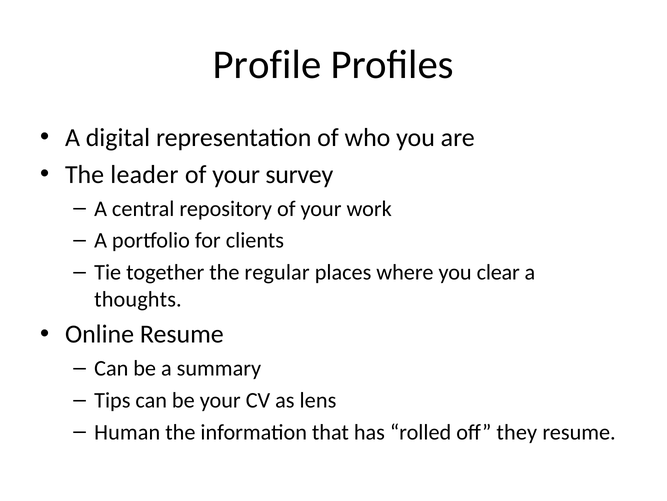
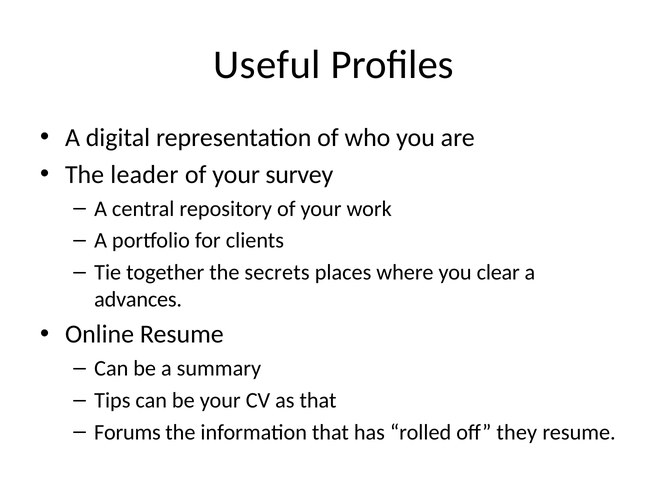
Profile: Profile -> Useful (267, 65)
regular: regular -> secrets (277, 272)
thoughts: thoughts -> advances (138, 299)
as lens: lens -> that (318, 400)
Human: Human -> Forums (127, 432)
